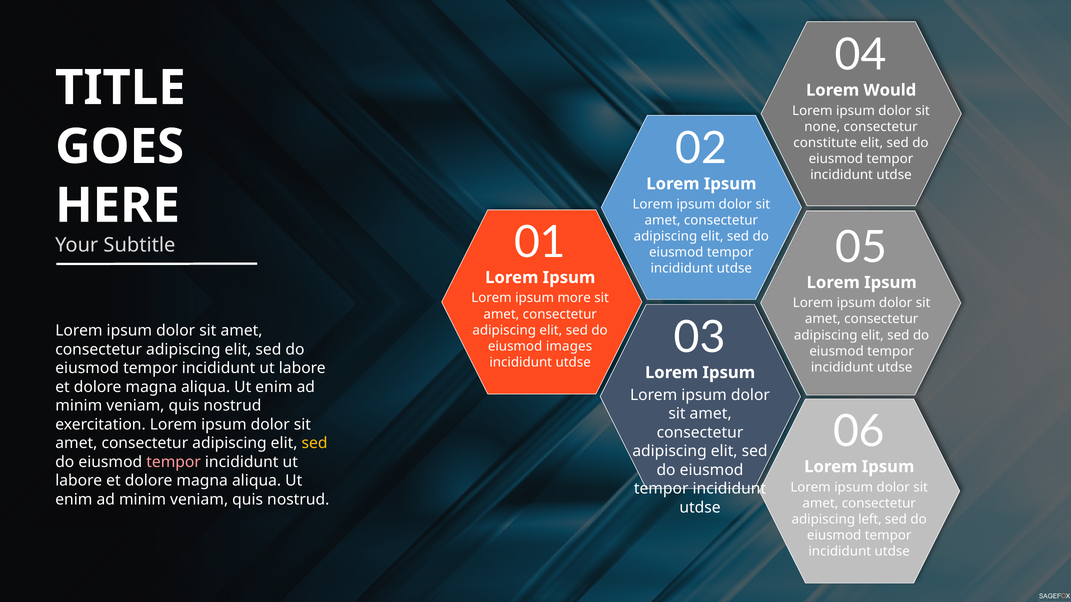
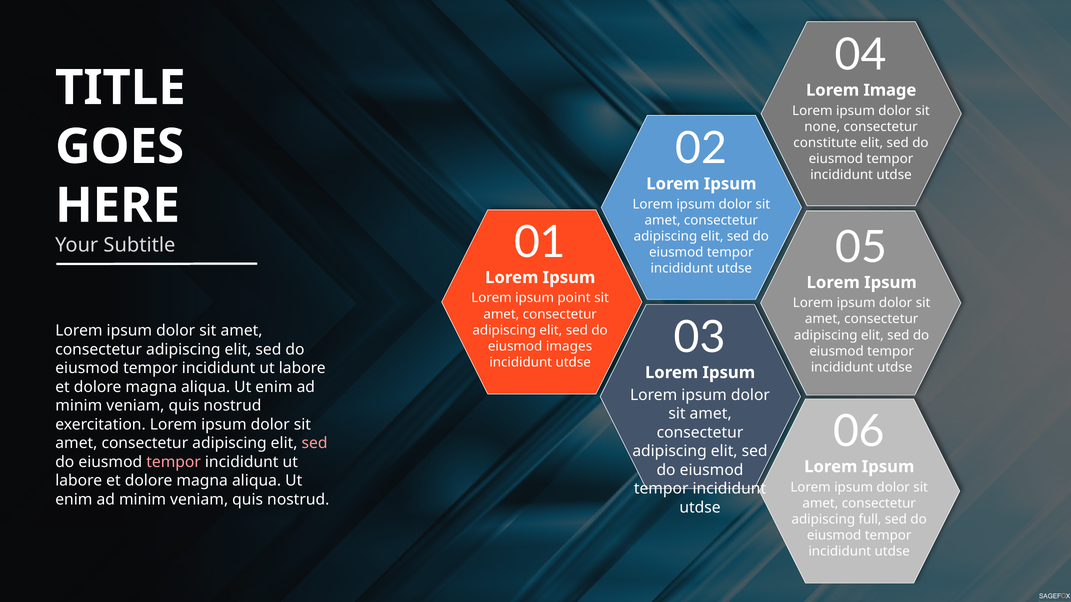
Would: Would -> Image (890, 90)
more: more -> point (574, 298)
sed colour: yellow -> pink (315, 443)
left: left -> full (870, 520)
